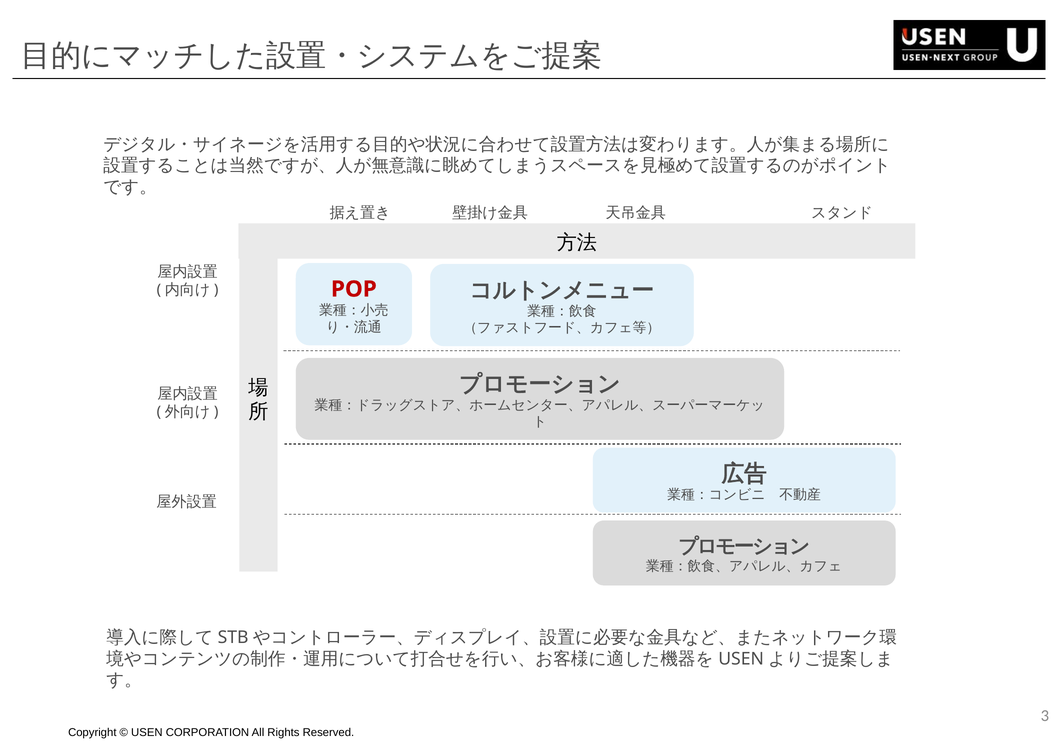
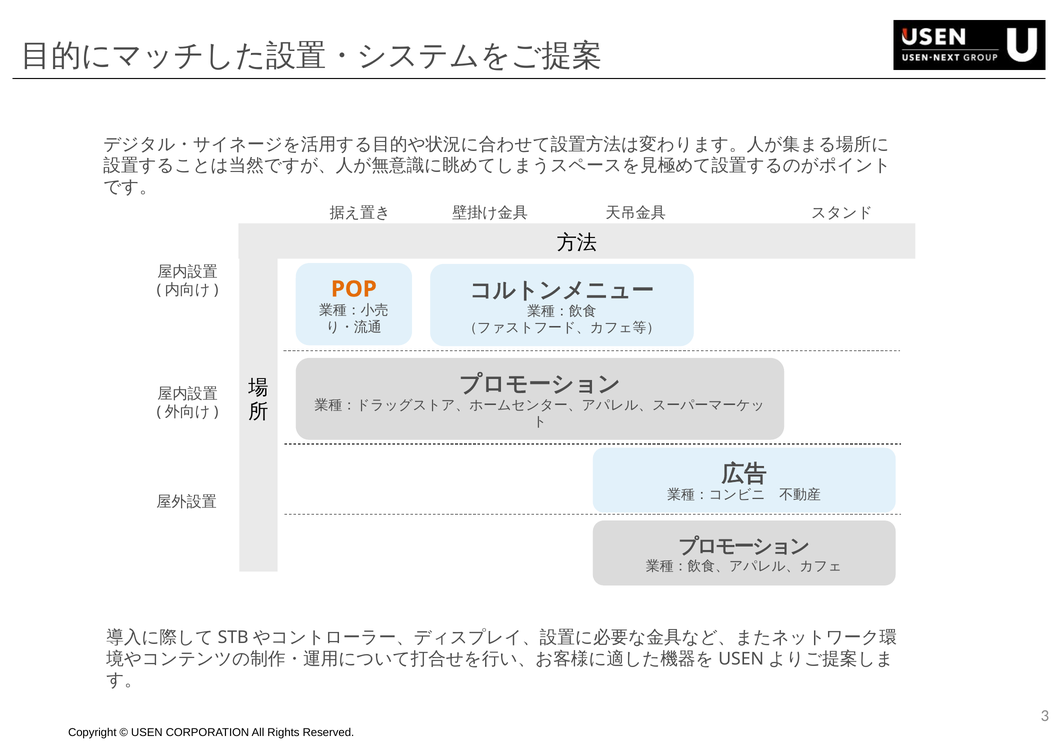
POP colour: red -> orange (354, 289)
